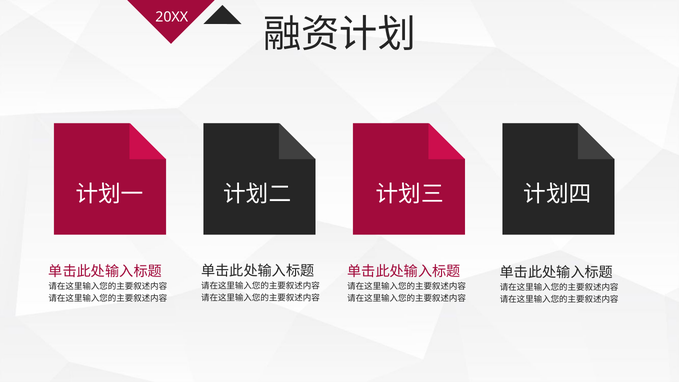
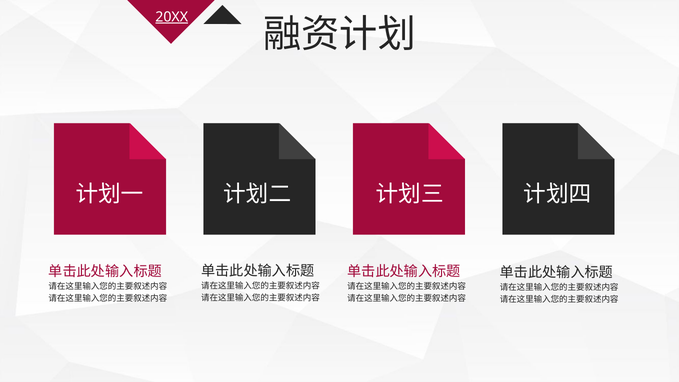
20XX underline: none -> present (172, 17)
